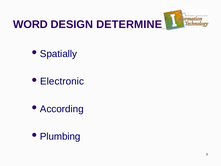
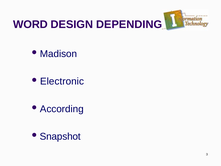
DETERMINE: DETERMINE -> DEPENDING (129, 24)
Spatially: Spatially -> Madison (59, 54)
Plumbing: Plumbing -> Snapshot (60, 136)
